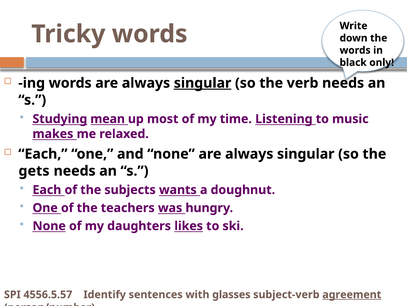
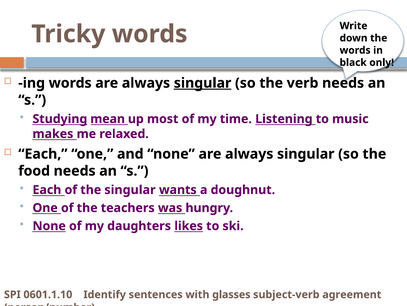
gets: gets -> food (34, 171)
the subjects: subjects -> singular (130, 189)
4556.5.57: 4556.5.57 -> 0601.1.10 (48, 294)
agreement underline: present -> none (352, 294)
